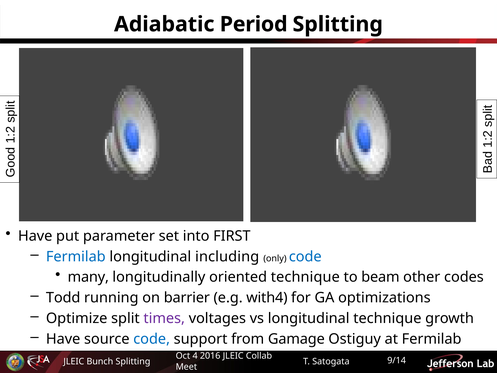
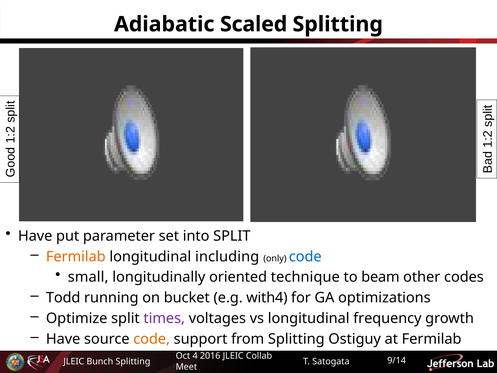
Period: Period -> Scaled (254, 24)
into FIRST: FIRST -> SPLIT (232, 236)
Fermilab colour: blue -> orange (76, 256)
many: many -> small (88, 277)
barrier: barrier -> bucket (187, 298)
longitudinal technique: technique -> frequency (387, 318)
code colour: blue -> orange (152, 339)
from Gamage: Gamage -> Splitting (296, 339)
